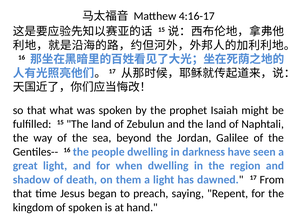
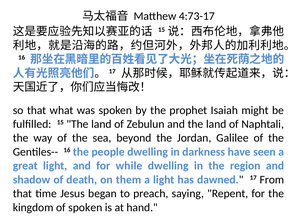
4:16-17: 4:16-17 -> 4:73-17 (197, 16)
when: when -> while (129, 166)
